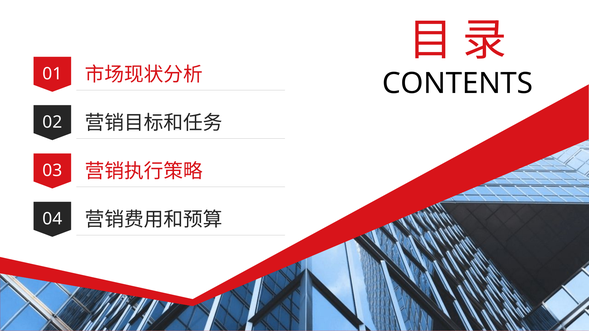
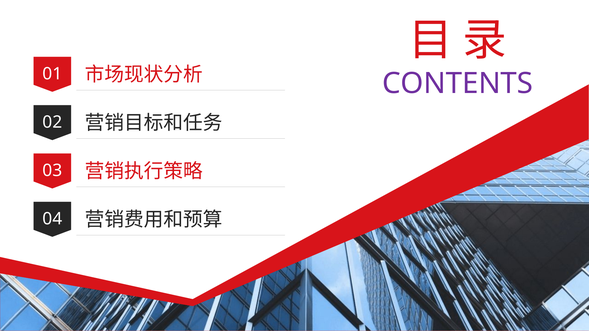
CONTENTS colour: black -> purple (458, 84)
